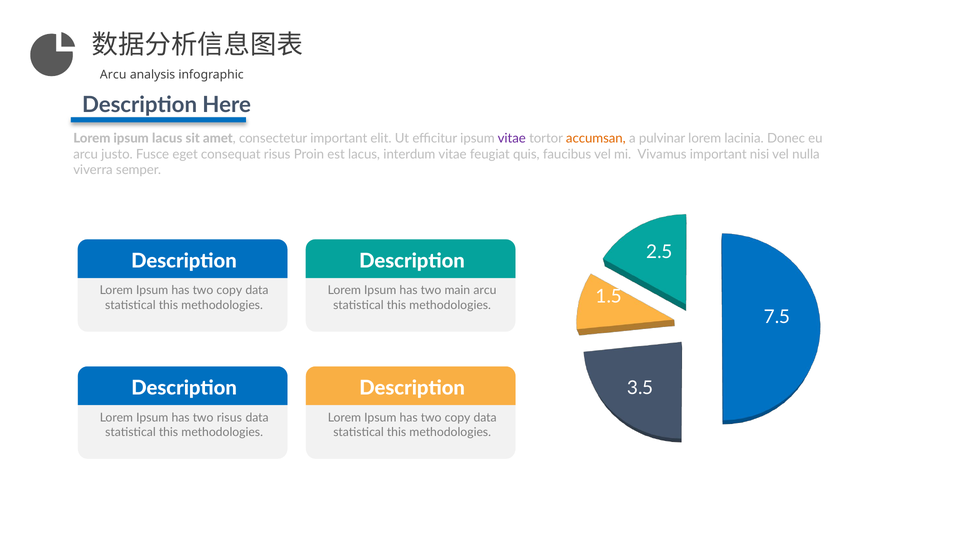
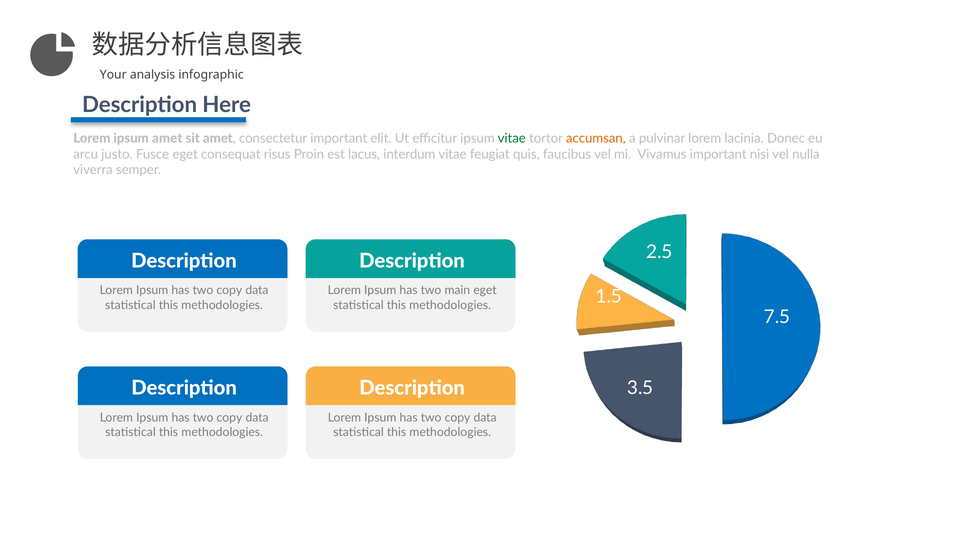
Arcu: Arcu -> Your (113, 75)
ipsum lacus: lacus -> amet (167, 139)
vitae colour: purple -> green (512, 139)
main arcu: arcu -> eget (485, 291)
risus: risus -> copy (229, 418)
